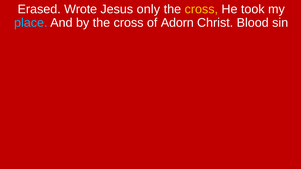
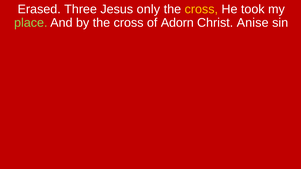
Wrote: Wrote -> Three (81, 9)
place colour: light blue -> light green (31, 23)
Blood: Blood -> Anise (253, 23)
